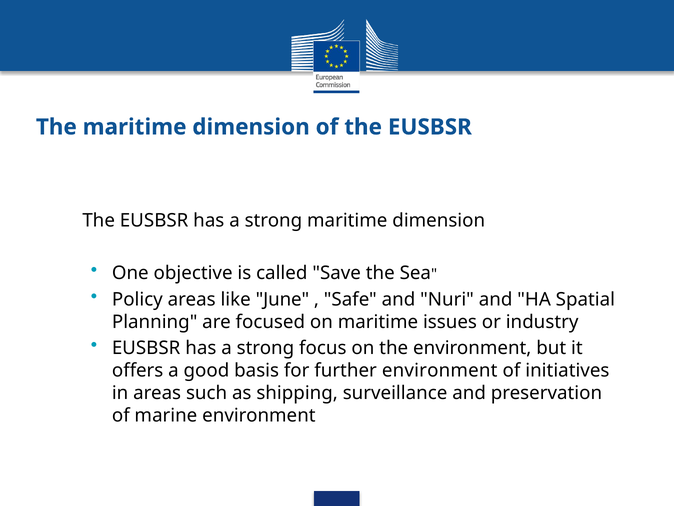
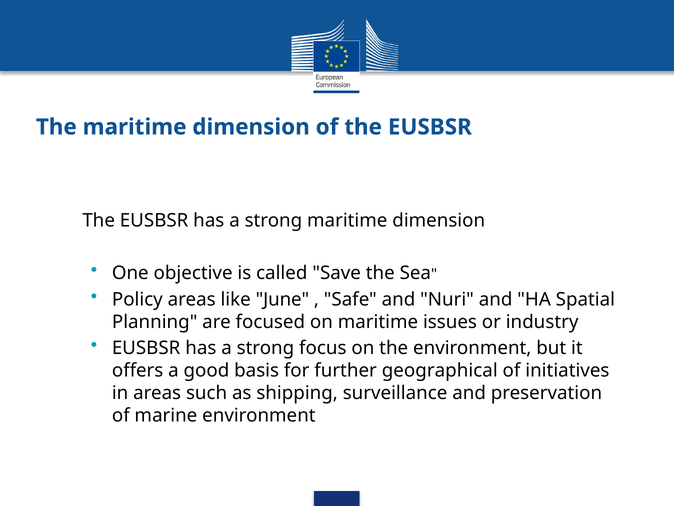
further environment: environment -> geographical (440, 370)
